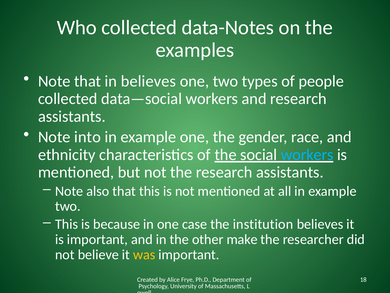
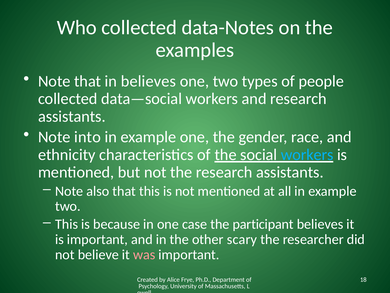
institution: institution -> participant (263, 224)
make: make -> scary (242, 239)
was colour: yellow -> pink (144, 254)
